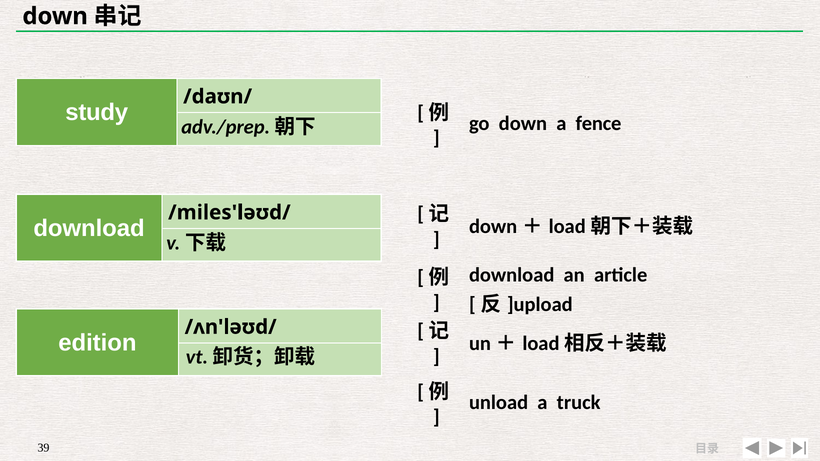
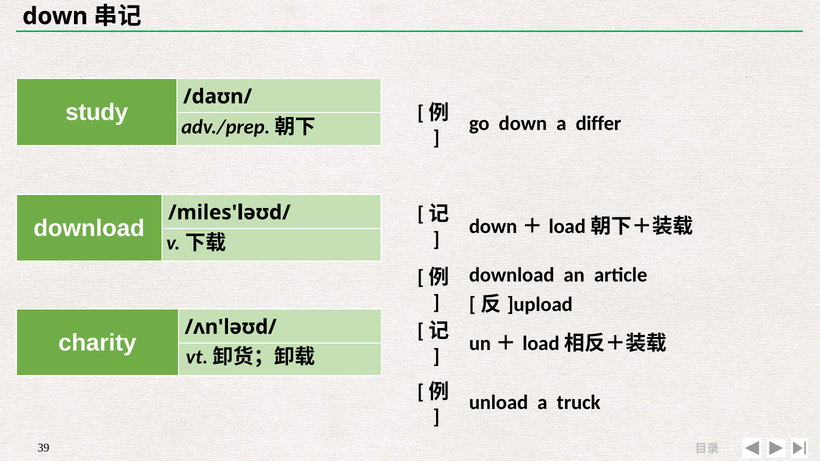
fence: fence -> differ (598, 123)
edition: edition -> charity (97, 343)
